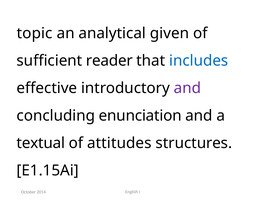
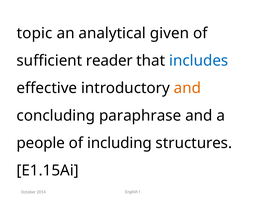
and colour: purple -> orange (187, 88)
enunciation: enunciation -> paraphrase (140, 115)
textual: textual -> people (41, 143)
attitudes: attitudes -> including (119, 143)
